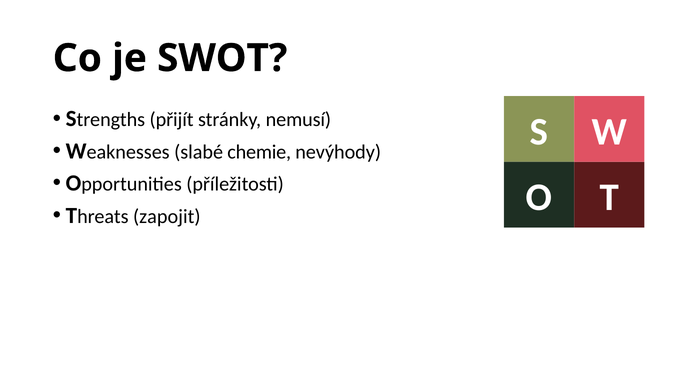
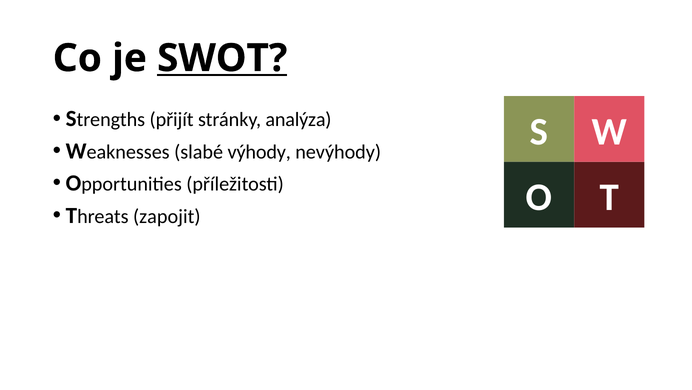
SWOT underline: none -> present (222, 58)
nemusí: nemusí -> analýza (298, 119)
chemie: chemie -> výhody (259, 152)
